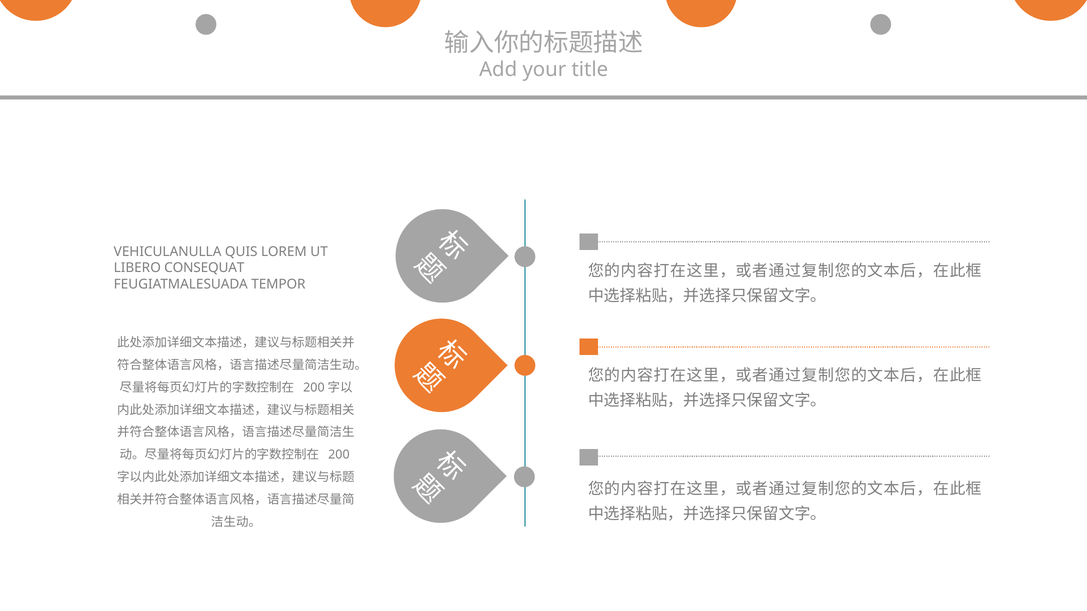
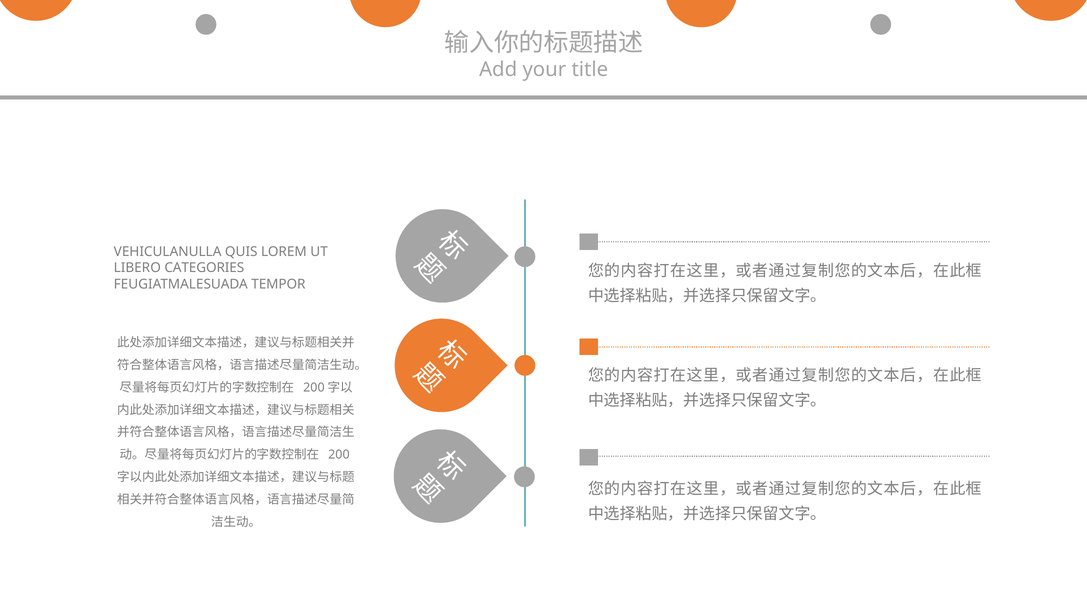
CONSEQUAT: CONSEQUAT -> CATEGORIES (204, 268)
